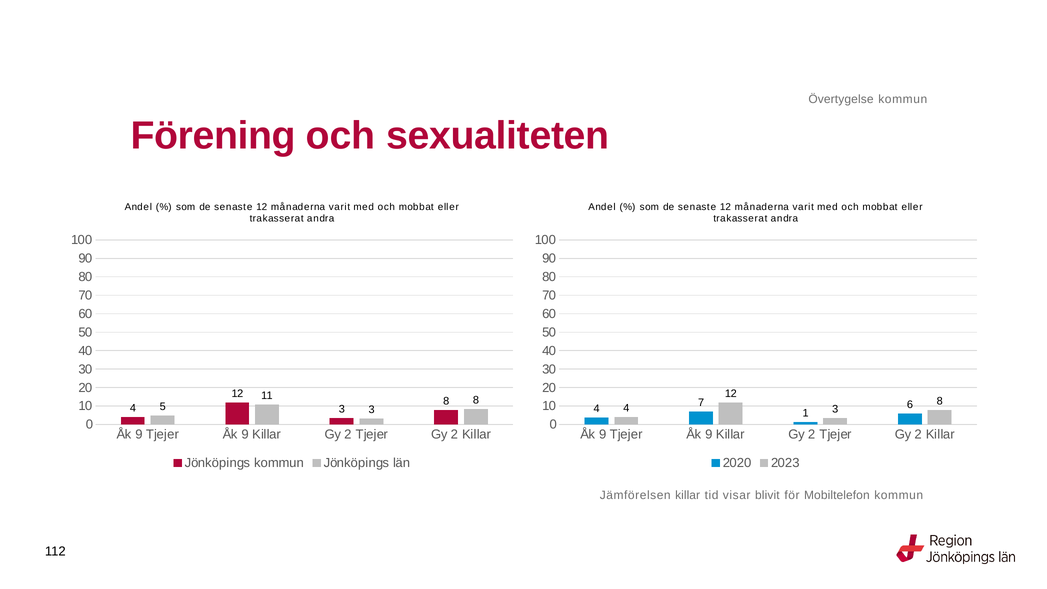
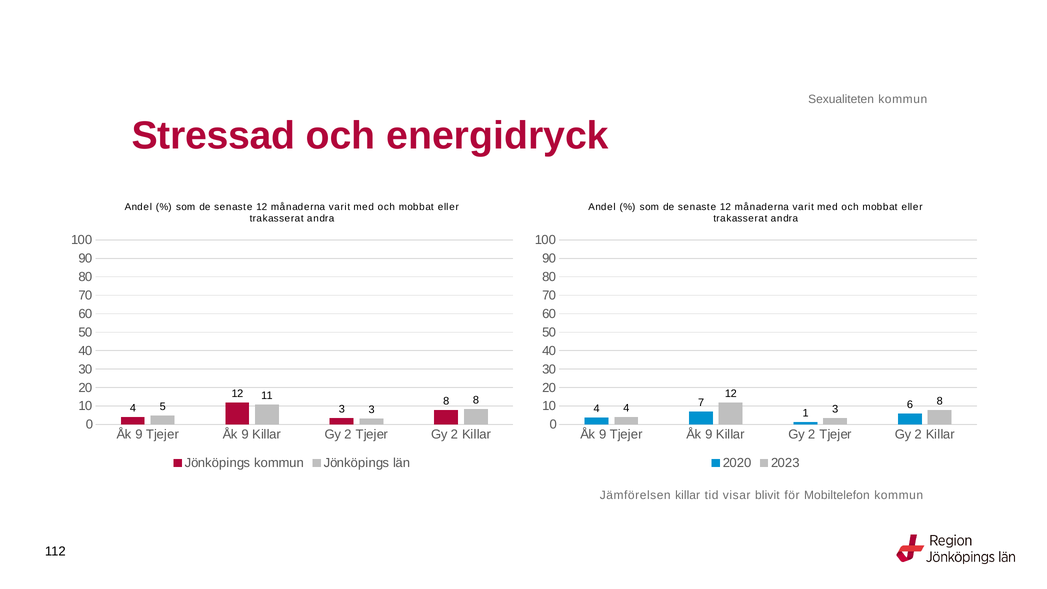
Övertygelse: Övertygelse -> Sexualiteten (841, 100)
Förening: Förening -> Stressad (213, 136)
sexualiteten: sexualiteten -> energidryck (498, 136)
